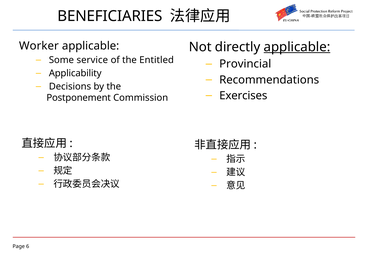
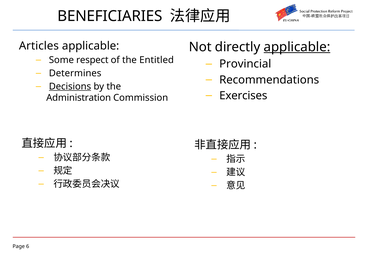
Worker: Worker -> Articles (39, 46)
service: service -> respect (92, 60)
Applicability: Applicability -> Determines (75, 73)
Decisions underline: none -> present (70, 86)
Postponement: Postponement -> Administration (79, 98)
